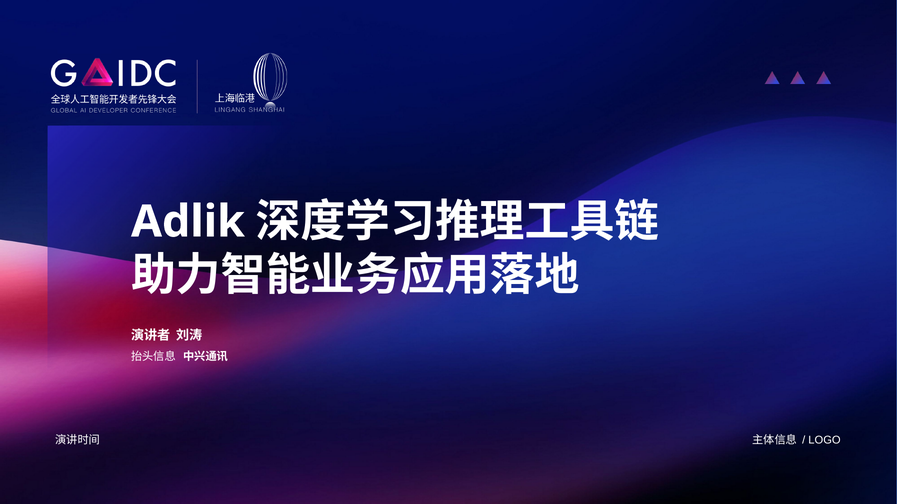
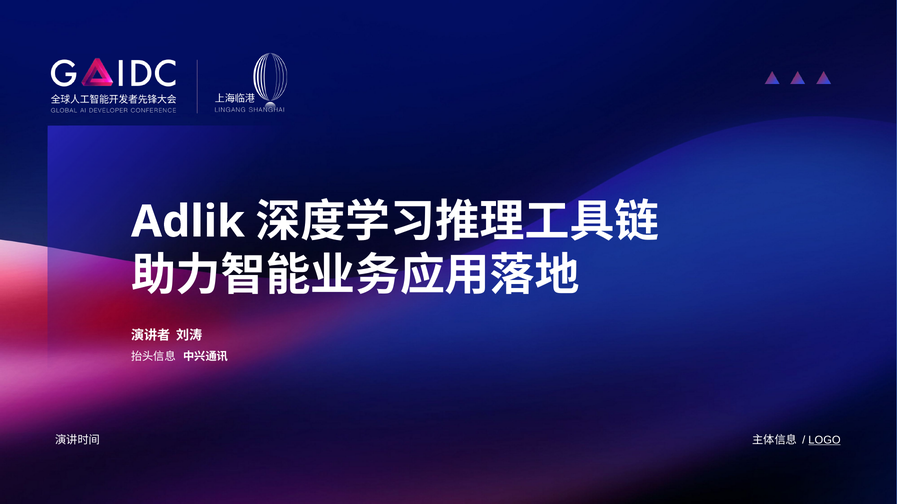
LOGO underline: none -> present (824, 440)
